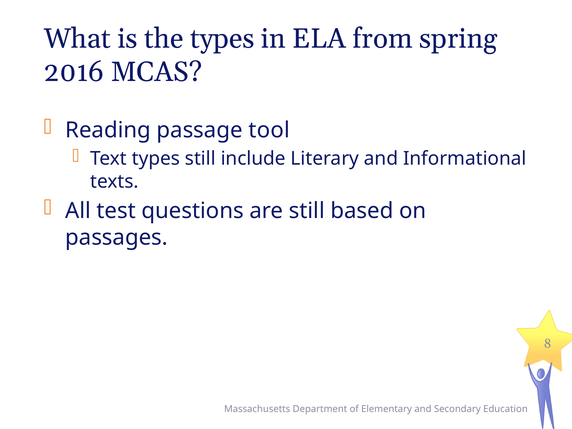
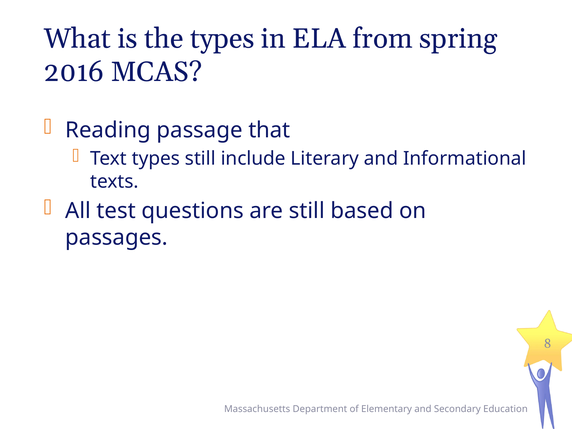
tool: tool -> that (269, 130)
